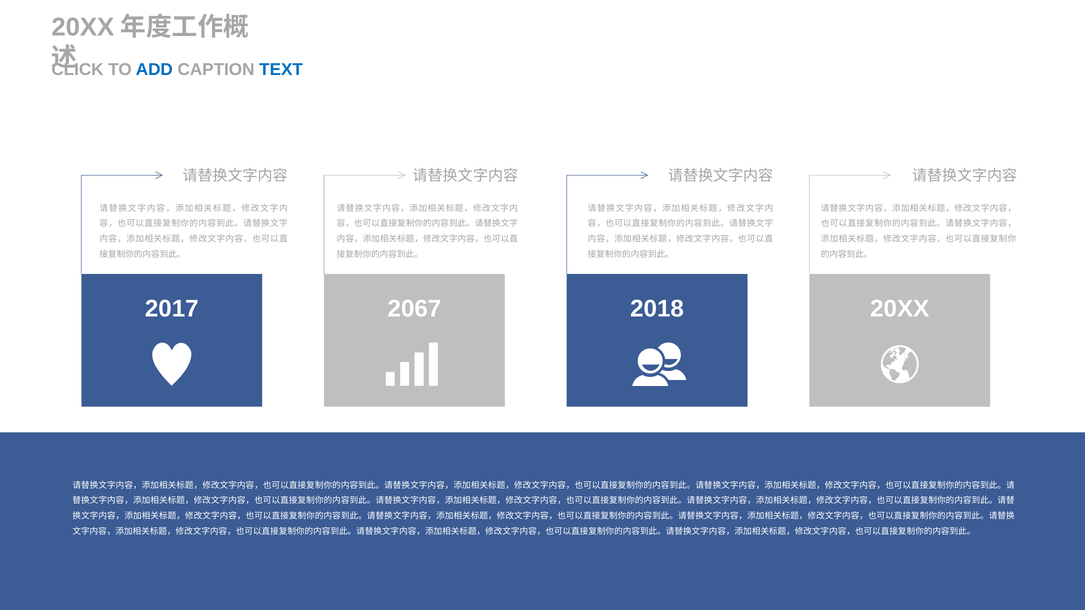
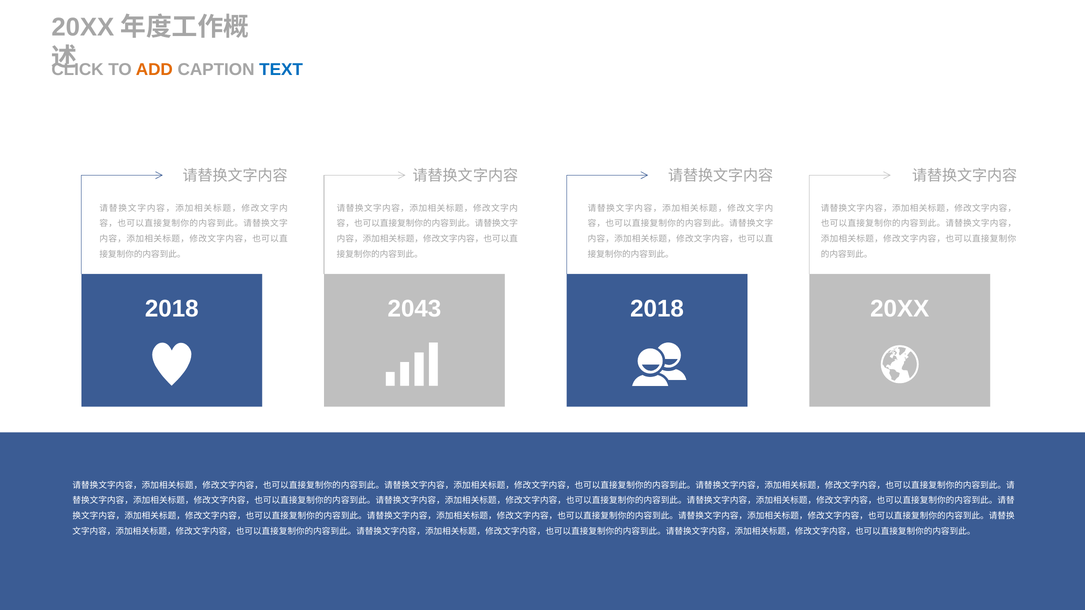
ADD colour: blue -> orange (154, 70)
2017: 2017 -> 2018 (172, 309)
2067: 2067 -> 2043 (414, 309)
